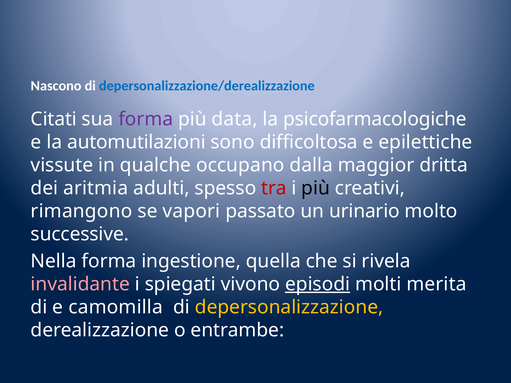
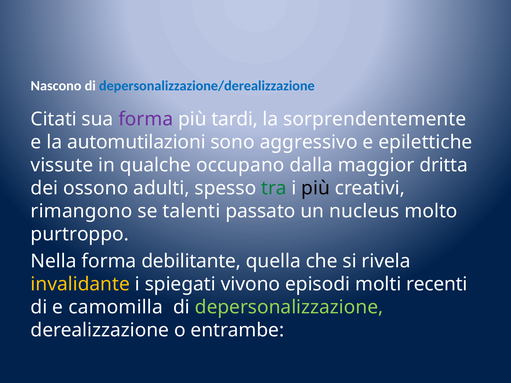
data: data -> tardi (235, 119)
psicofarmacologiche: psicofarmacologiche -> sorprendentemente (375, 119)
difficoltosa: difficoltosa -> aggressivo (309, 142)
aritmia: aritmia -> ossono (96, 188)
tra colour: red -> green (274, 188)
vapori: vapori -> talenti (191, 211)
urinario: urinario -> nucleus (364, 211)
successive: successive -> purtroppo (80, 234)
ingestione: ingestione -> debilitante (191, 261)
invalidante colour: pink -> yellow (80, 284)
episodi underline: present -> none (318, 284)
merita: merita -> recenti (437, 284)
depersonalizzazione colour: yellow -> light green (289, 307)
